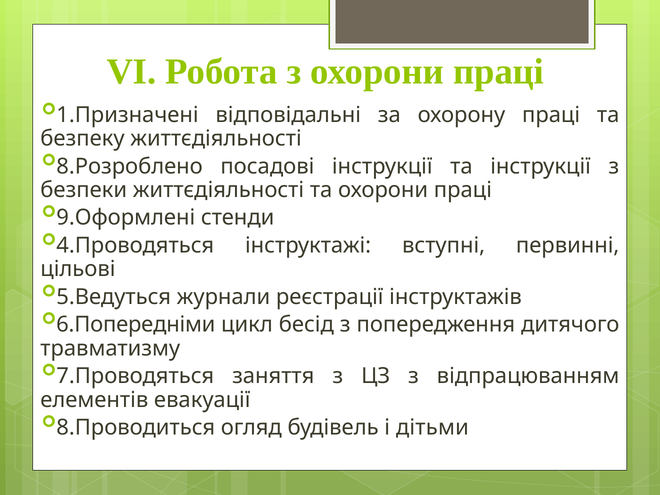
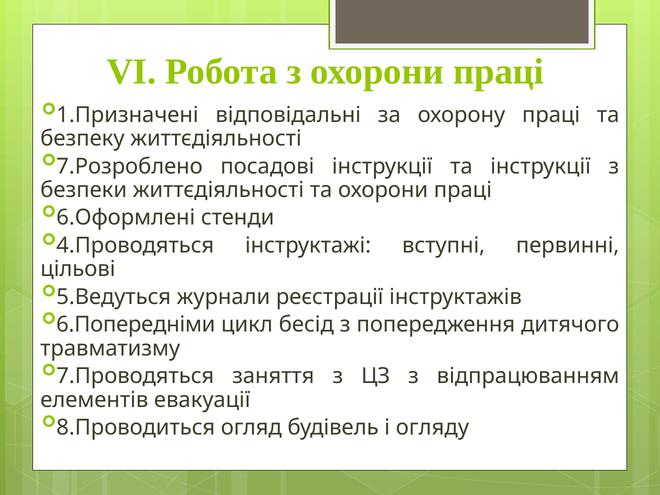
8.Розроблено: 8.Розроблено -> 7.Розроблено (130, 166)
9.Оформлені: 9.Оформлені -> 6.Оформлені (126, 218)
дітьми: дітьми -> огляду (432, 427)
